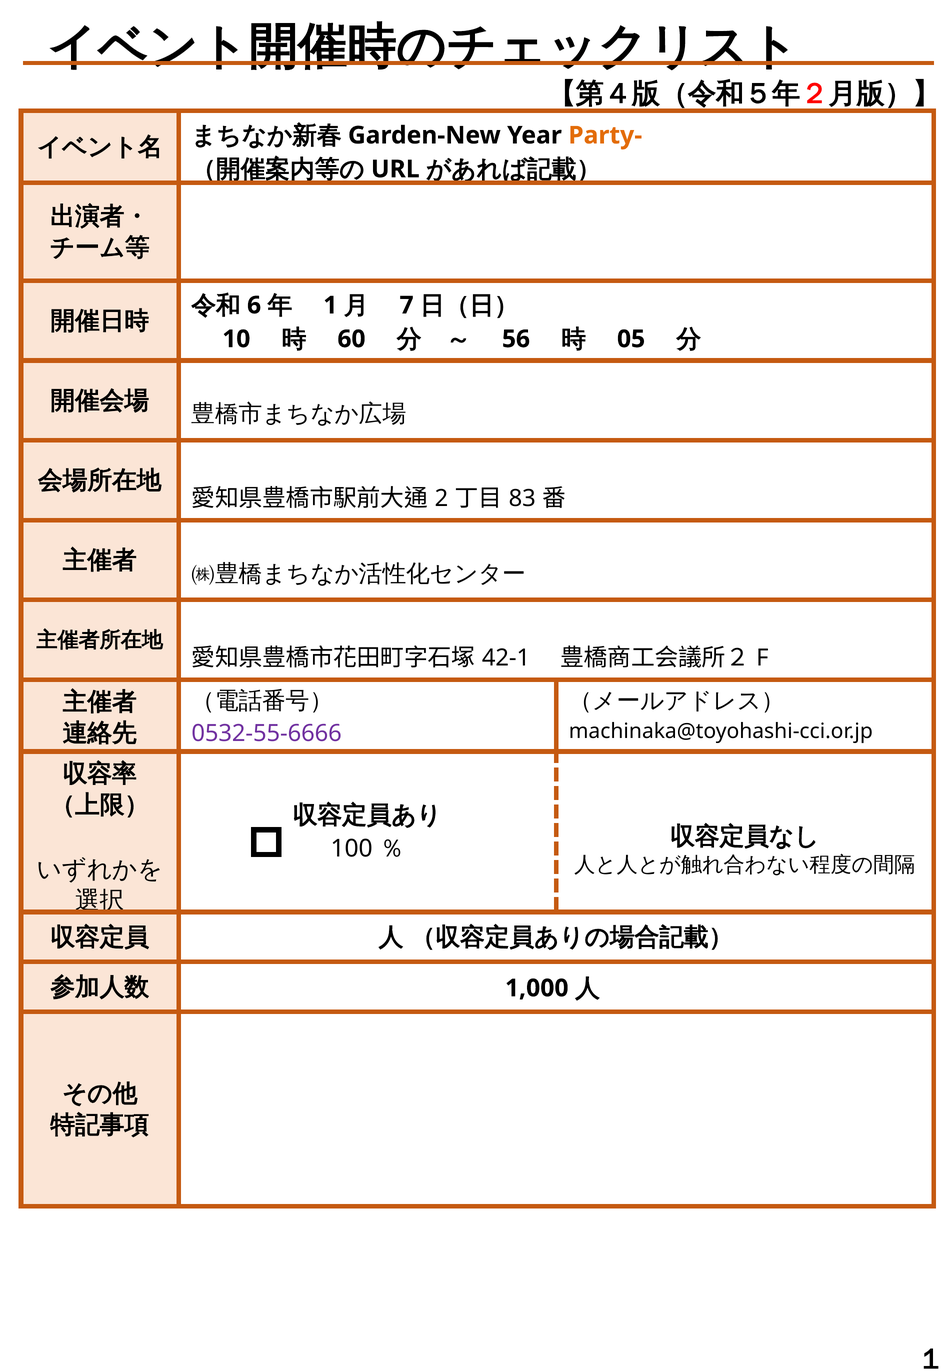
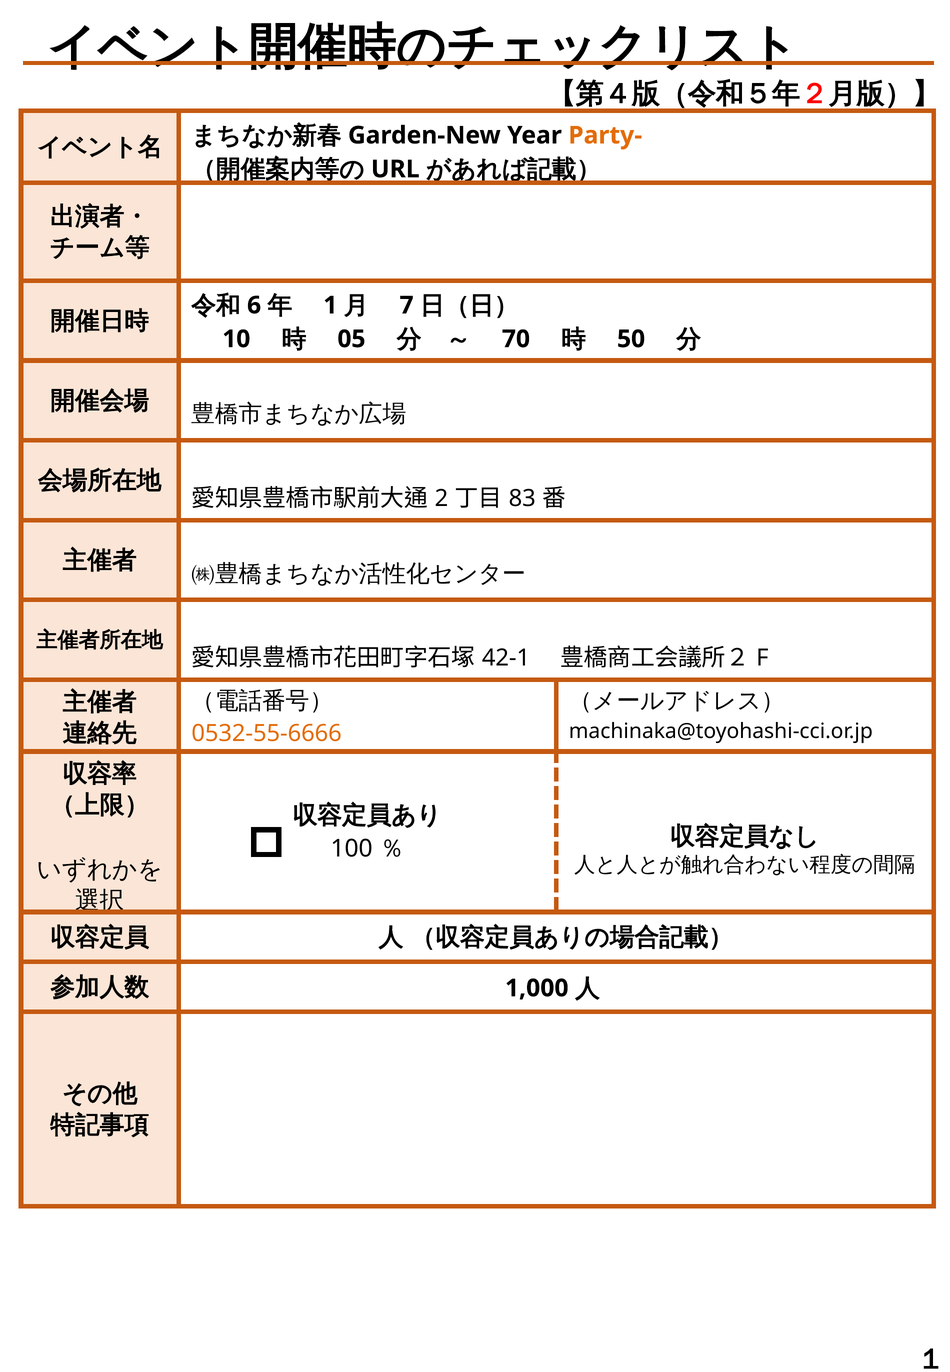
60: 60 -> 05 (351, 339)
56: 56 -> 70 (516, 339)
05: 05 -> 50 (631, 339)
0532-55-6666 colour: purple -> orange (267, 733)
